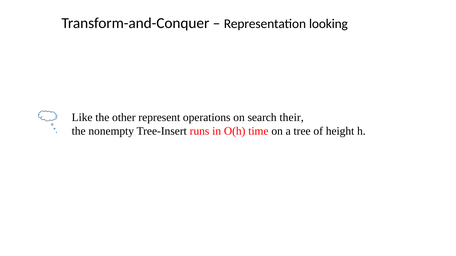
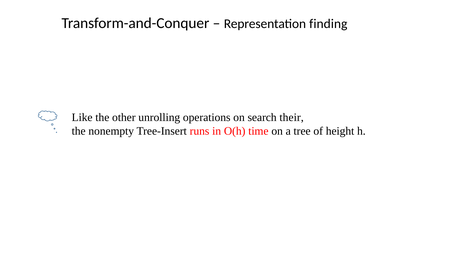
looking: looking -> finding (328, 24)
represent: represent -> unrolling (159, 118)
